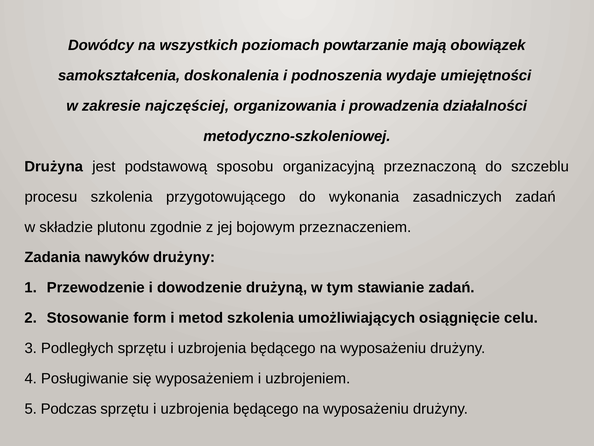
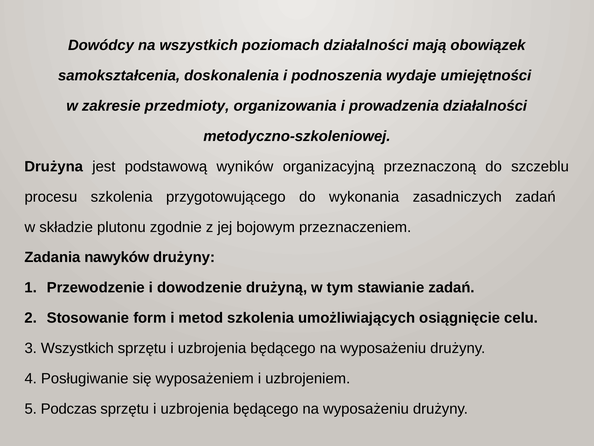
poziomach powtarzanie: powtarzanie -> działalności (366, 45)
najczęściej: najczęściej -> przedmioty (187, 106)
sposobu: sposobu -> wyników (245, 166)
3 Podległych: Podległych -> Wszystkich (77, 348)
